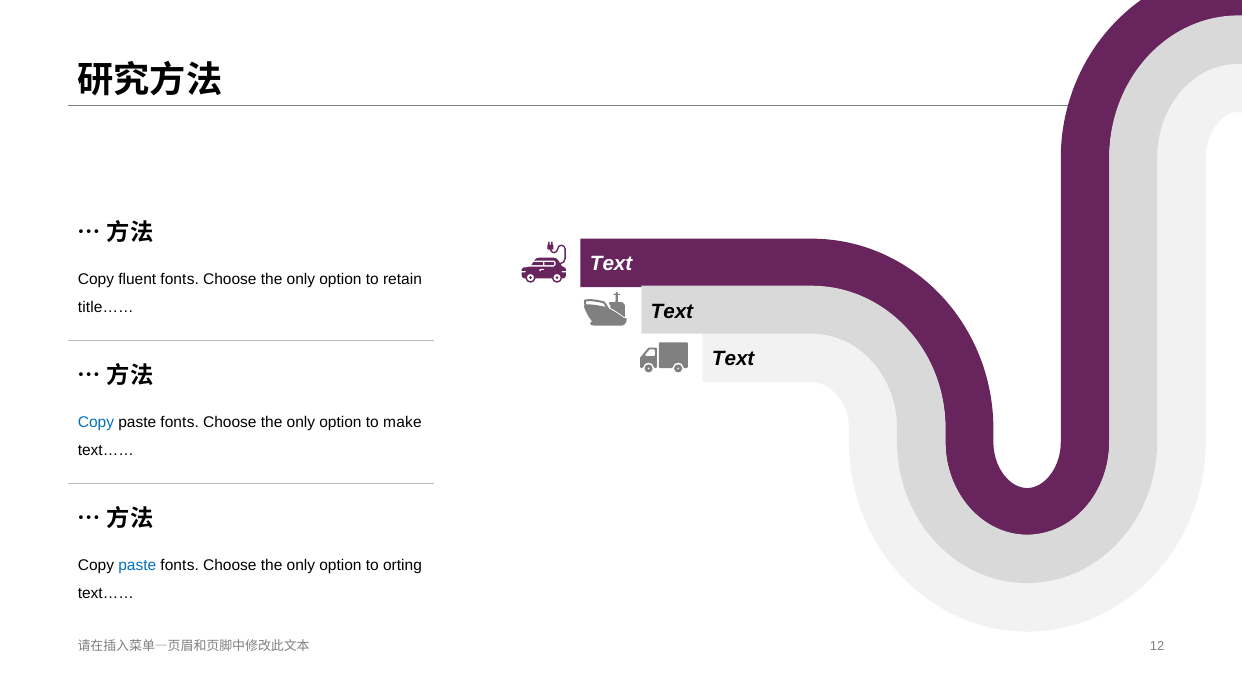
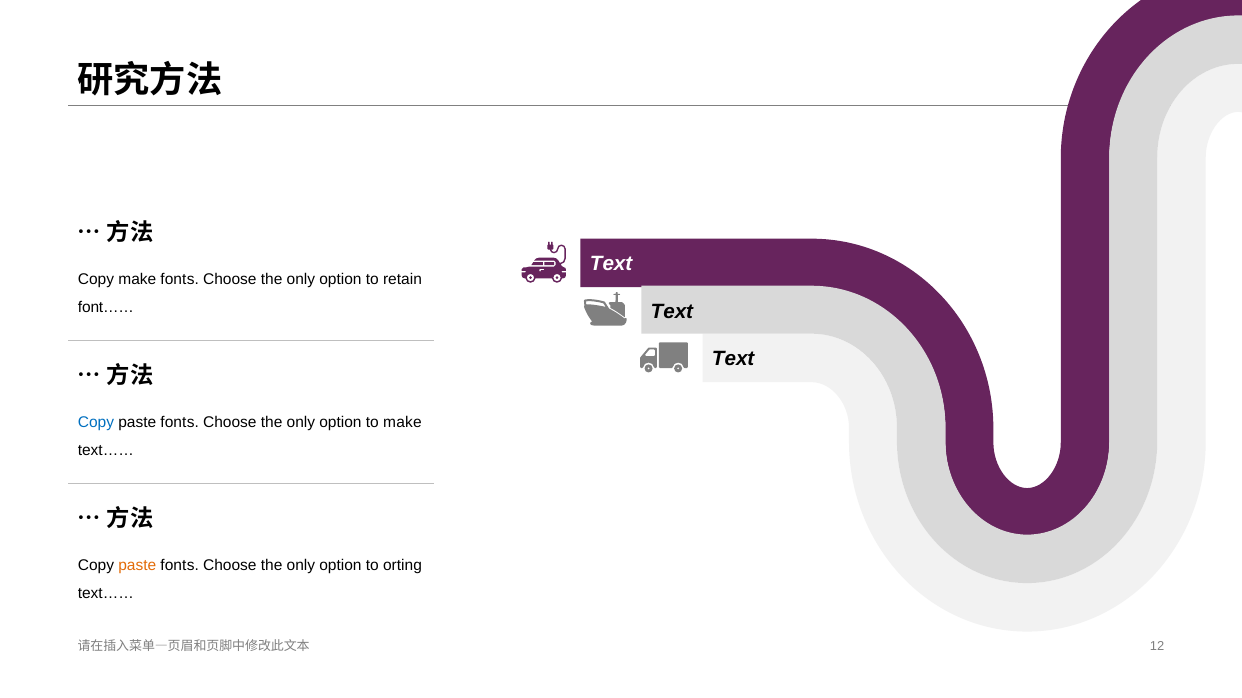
Copy fluent: fluent -> make (137, 280)
title……: title…… -> font…… (106, 308)
paste colour: blue -> orange (137, 566)
